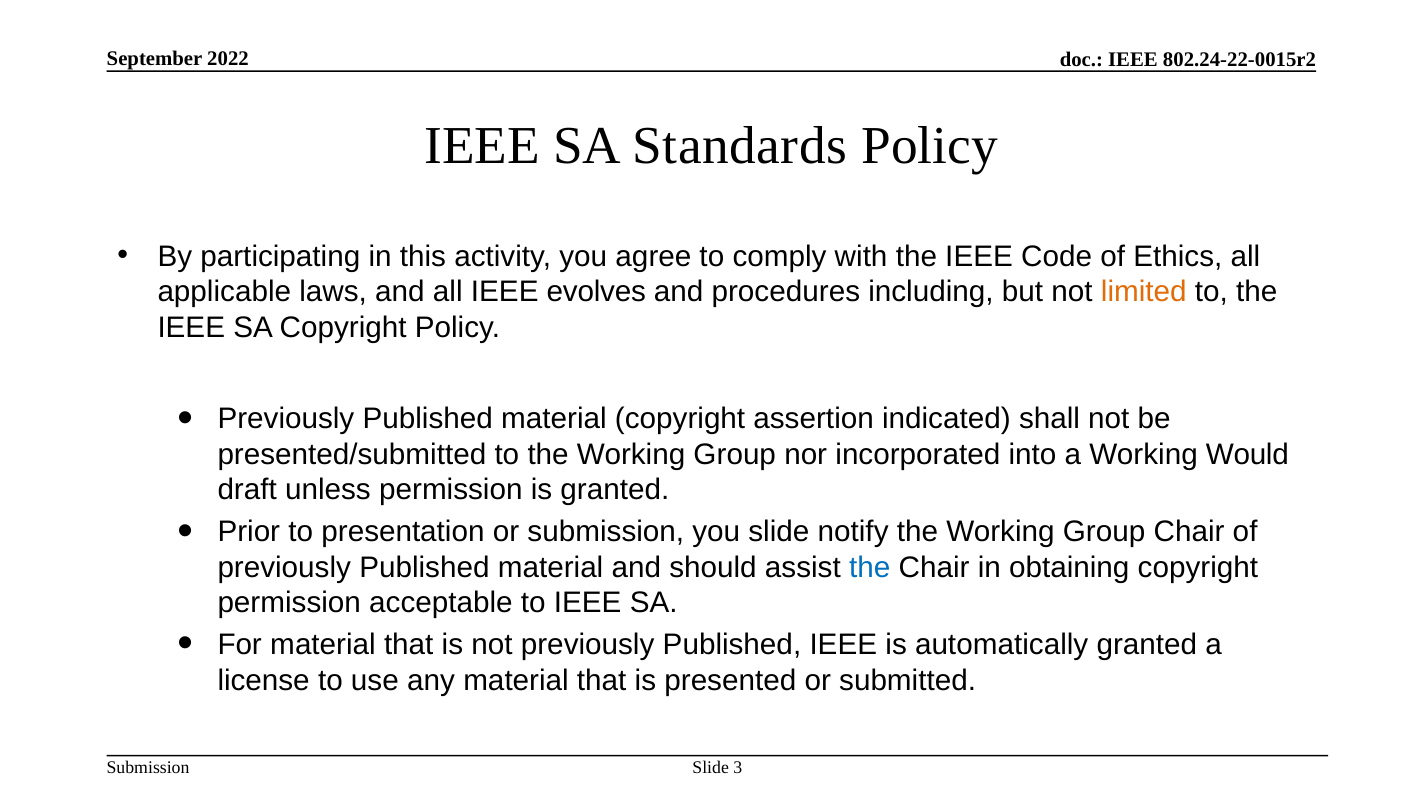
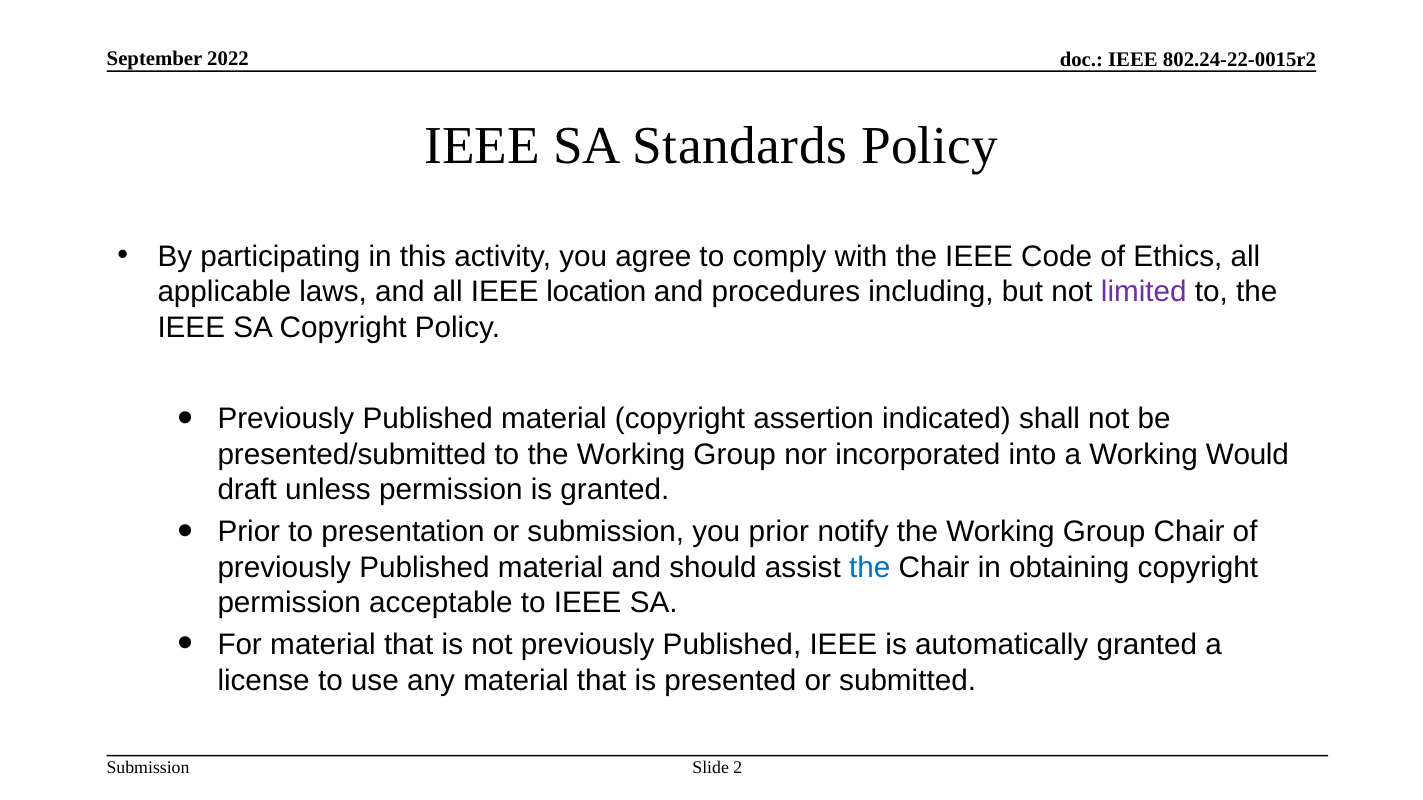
evolves: evolves -> location (596, 292)
limited colour: orange -> purple (1144, 292)
you slide: slide -> prior (779, 532)
3: 3 -> 2 (738, 768)
